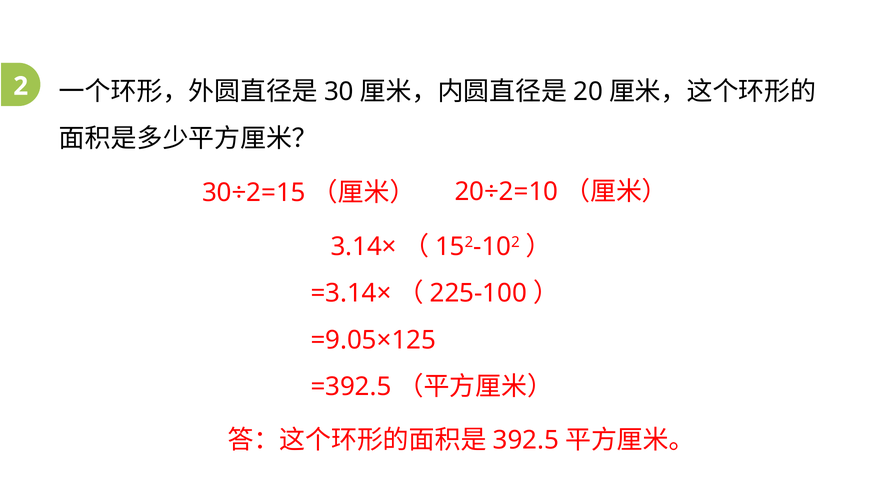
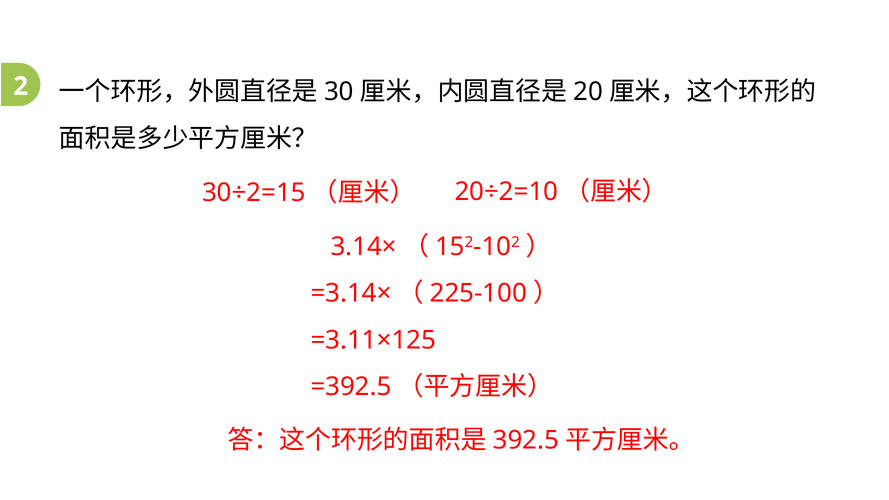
=9.05×125: =9.05×125 -> =3.11×125 (373, 340)
